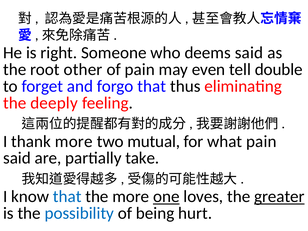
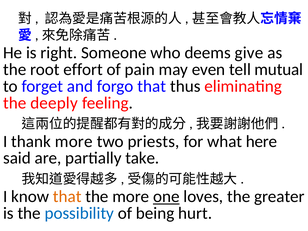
deems said: said -> give (249, 53)
other: other -> effort (83, 69)
double: double -> mutual (279, 69)
mutual: mutual -> priests (154, 141)
what pain: pain -> here (262, 141)
that colour: blue -> orange (67, 197)
greater underline: present -> none (279, 197)
